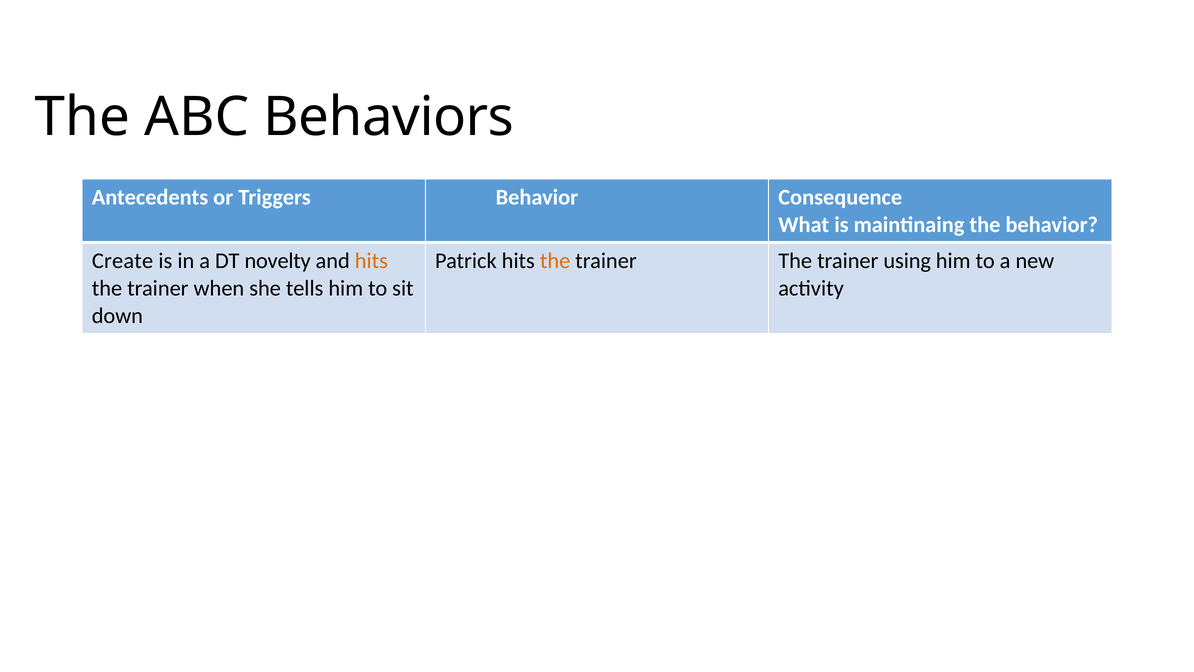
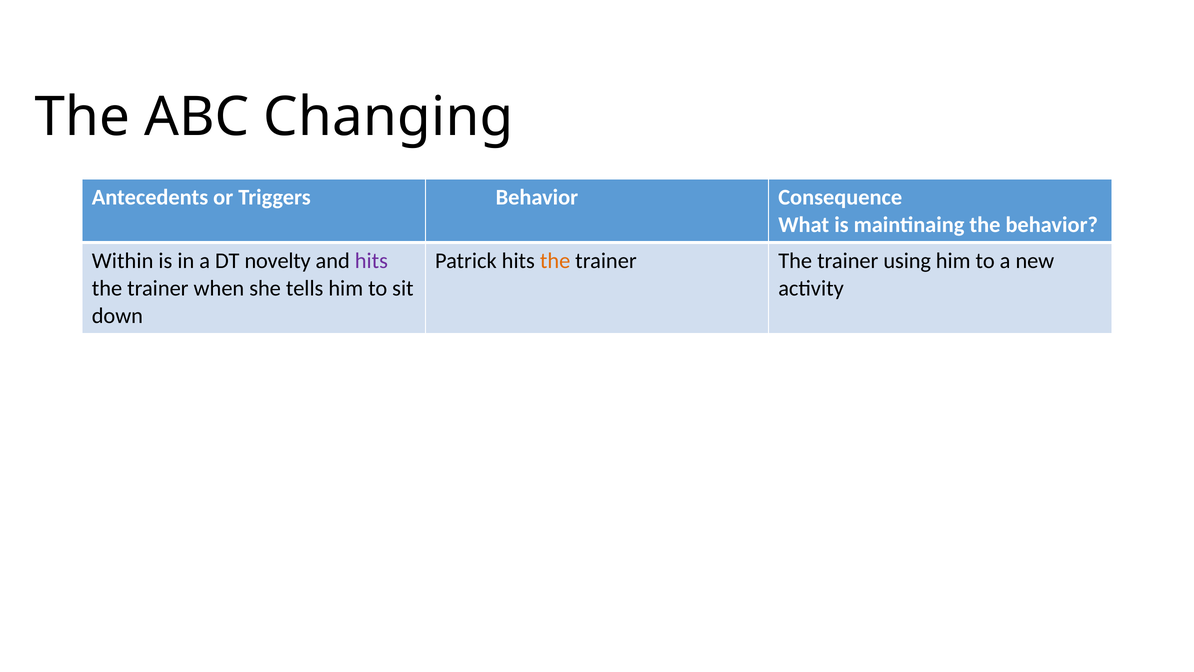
Behaviors: Behaviors -> Changing (388, 117)
Create: Create -> Within (123, 261)
hits colour: orange -> purple (371, 261)
